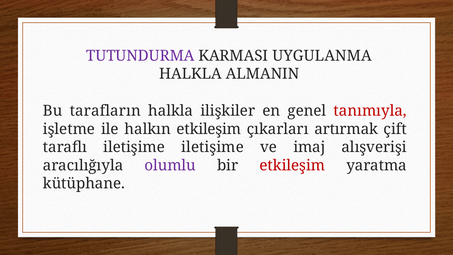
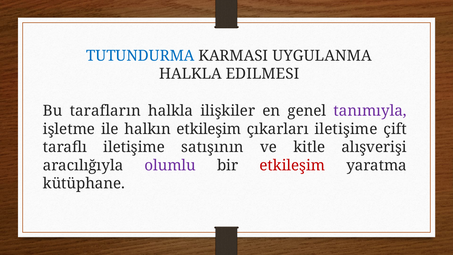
TUTUNDURMA colour: purple -> blue (140, 56)
ALMANIN: ALMANIN -> EDILMESI (263, 74)
tanımıyla colour: red -> purple (370, 111)
çıkarları artırmak: artırmak -> iletişime (346, 129)
iletişime iletişime: iletişime -> satışının (213, 147)
imaj: imaj -> kitle (309, 147)
